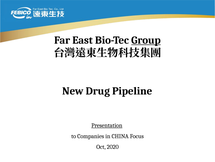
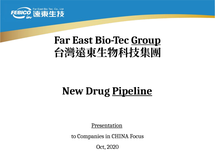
Pipeline underline: none -> present (132, 91)
